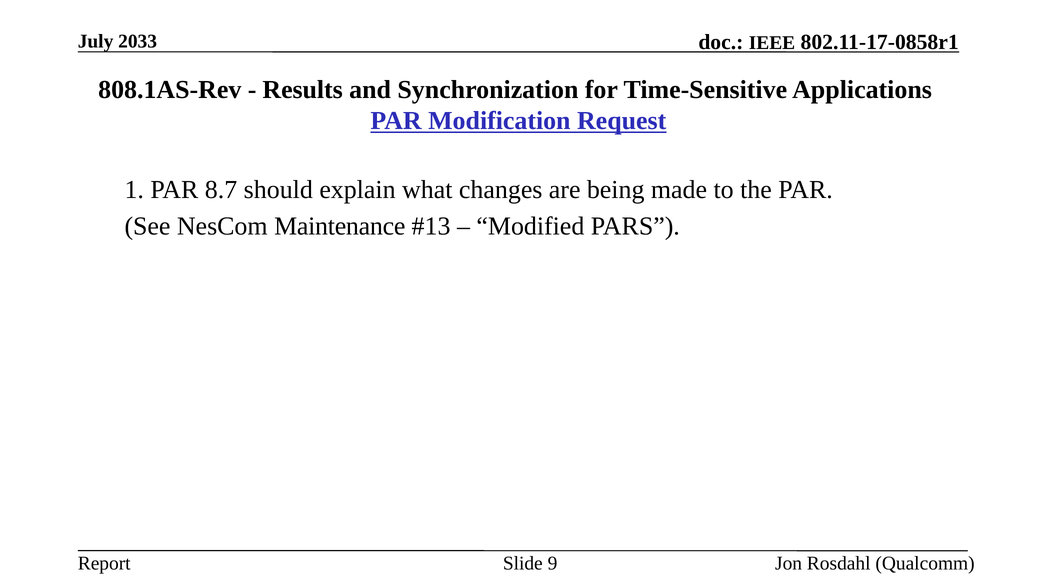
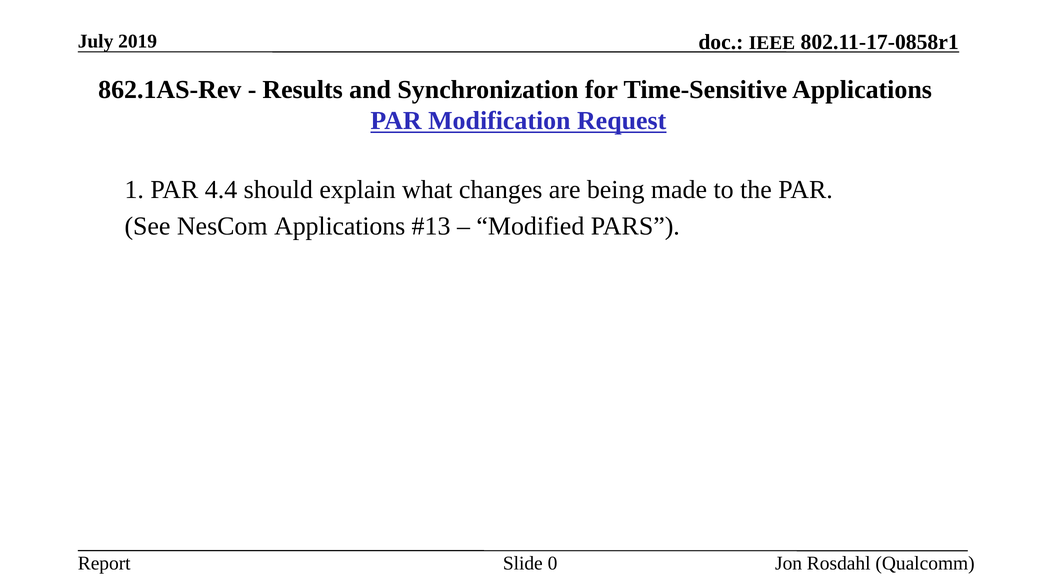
2033: 2033 -> 2019 (138, 41)
808.1AS-Rev: 808.1AS-Rev -> 862.1AS-Rev (170, 90)
8.7: 8.7 -> 4.4 (221, 190)
NesCom Maintenance: Maintenance -> Applications (340, 226)
9: 9 -> 0 (552, 564)
